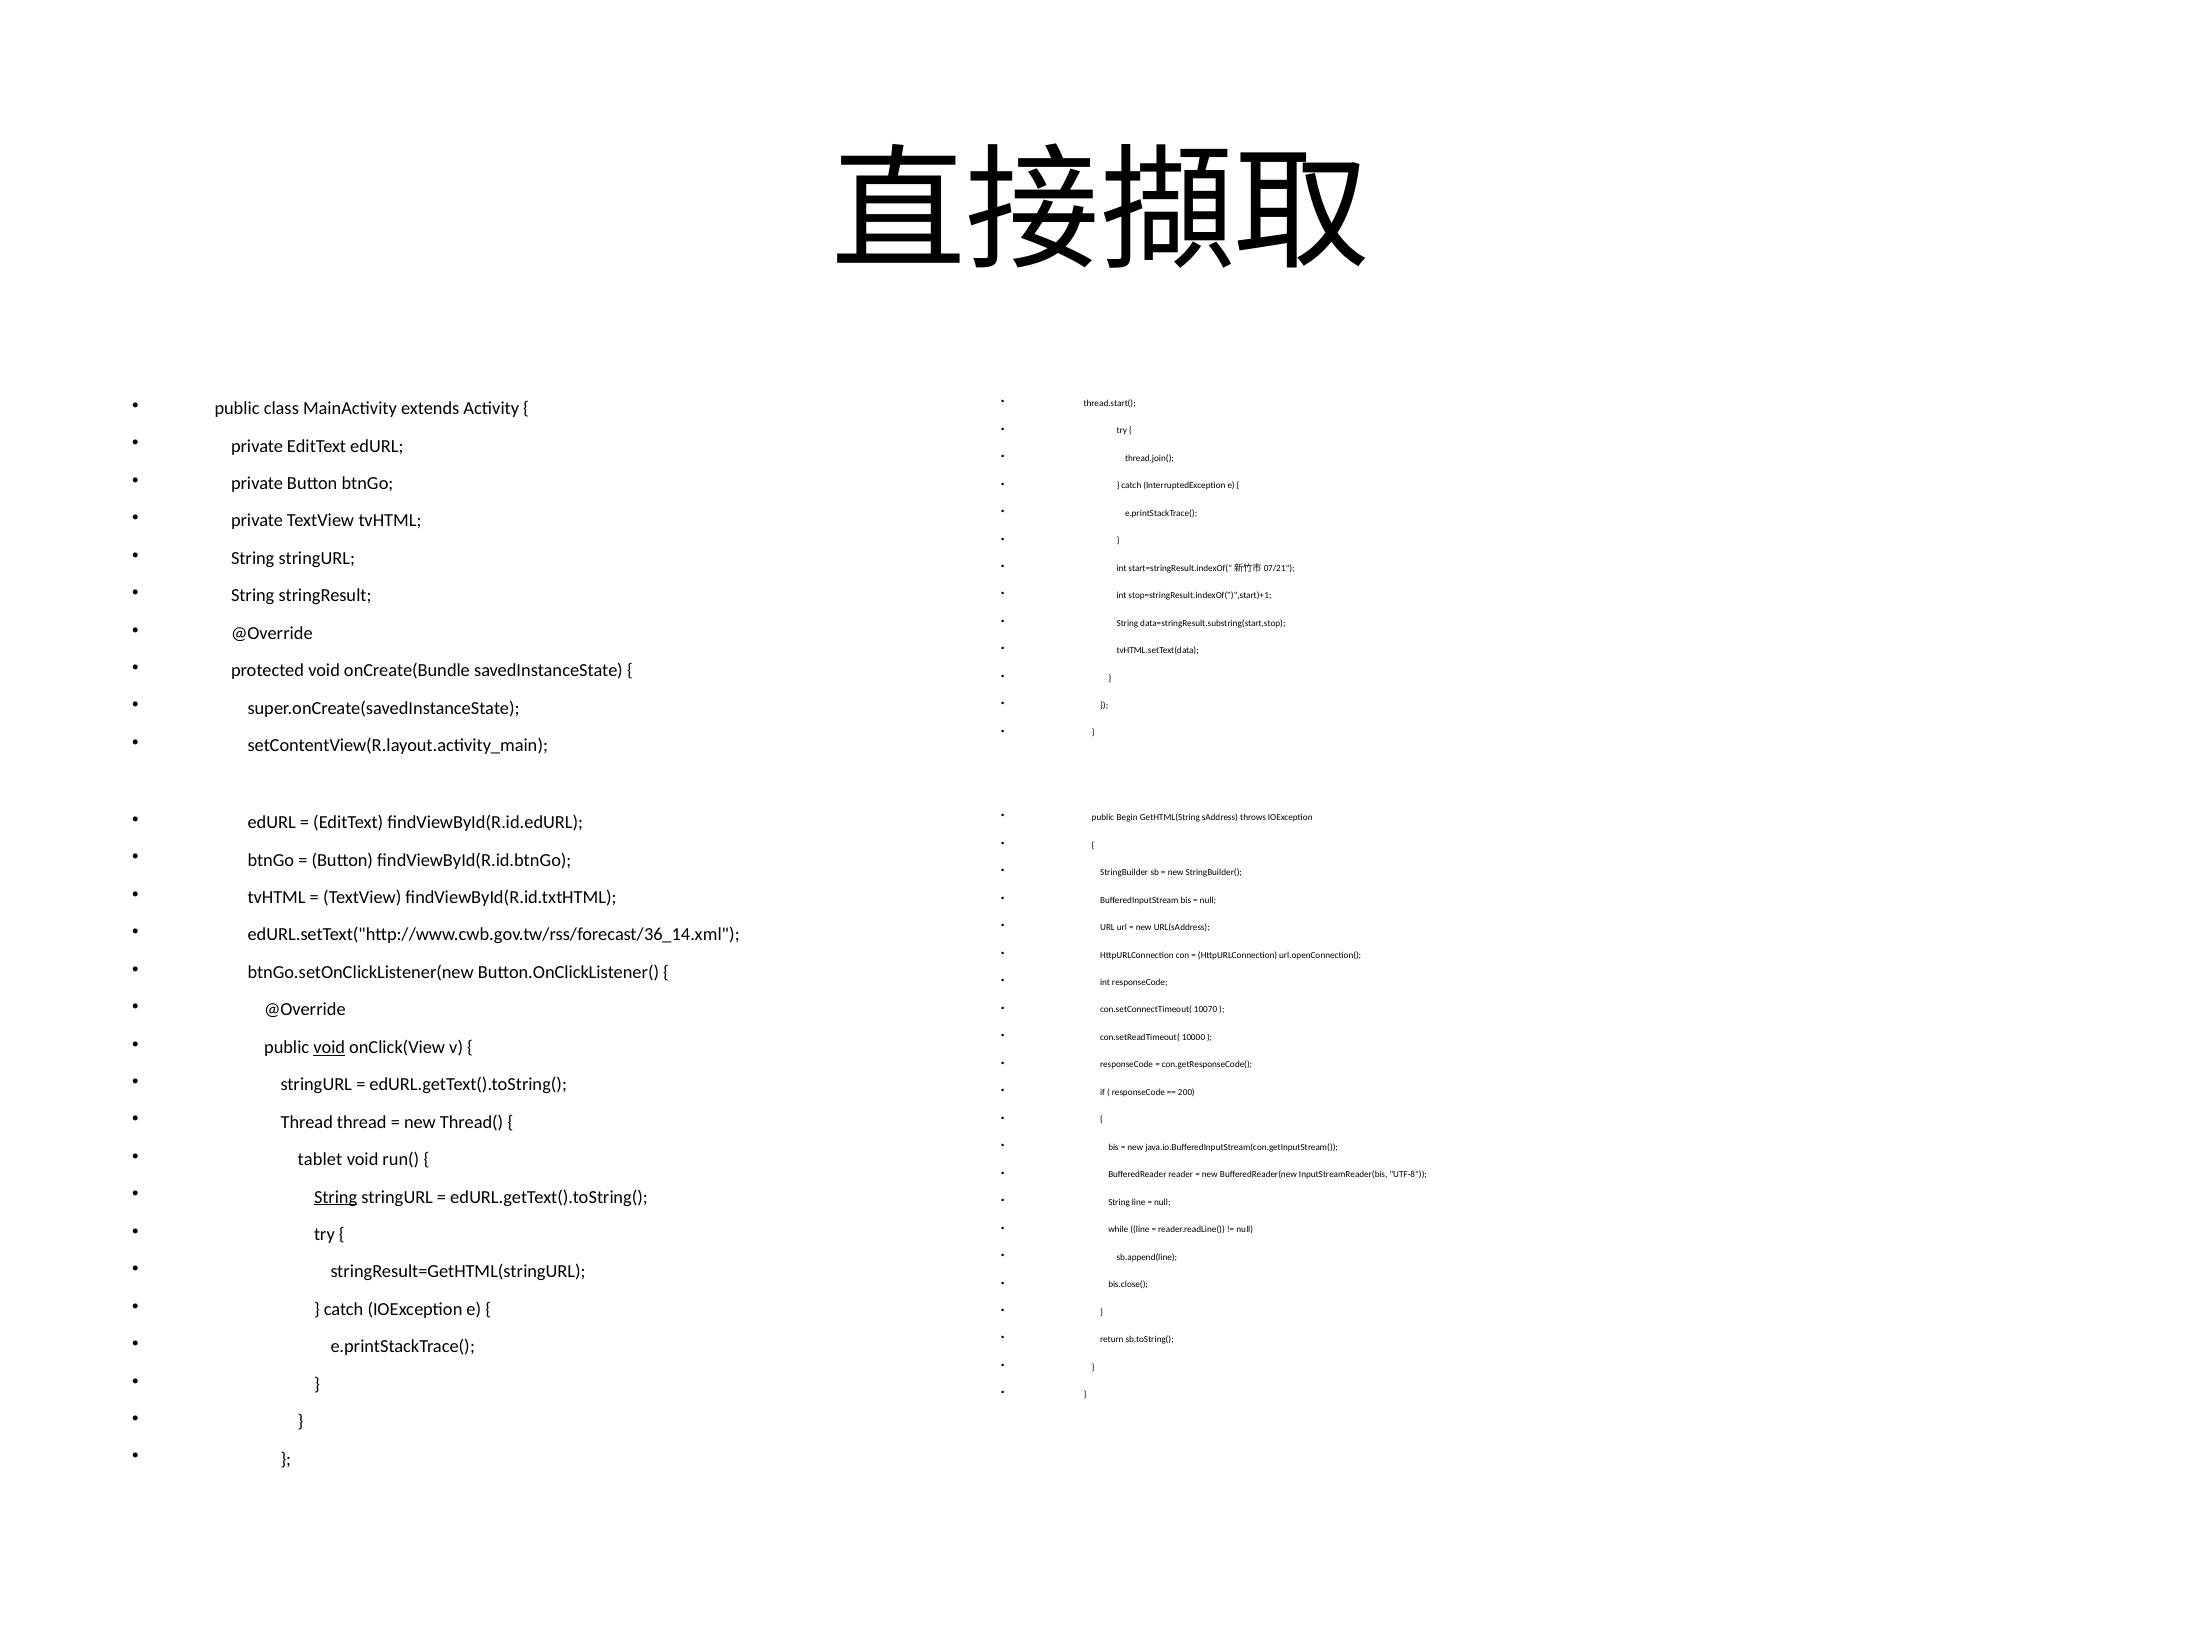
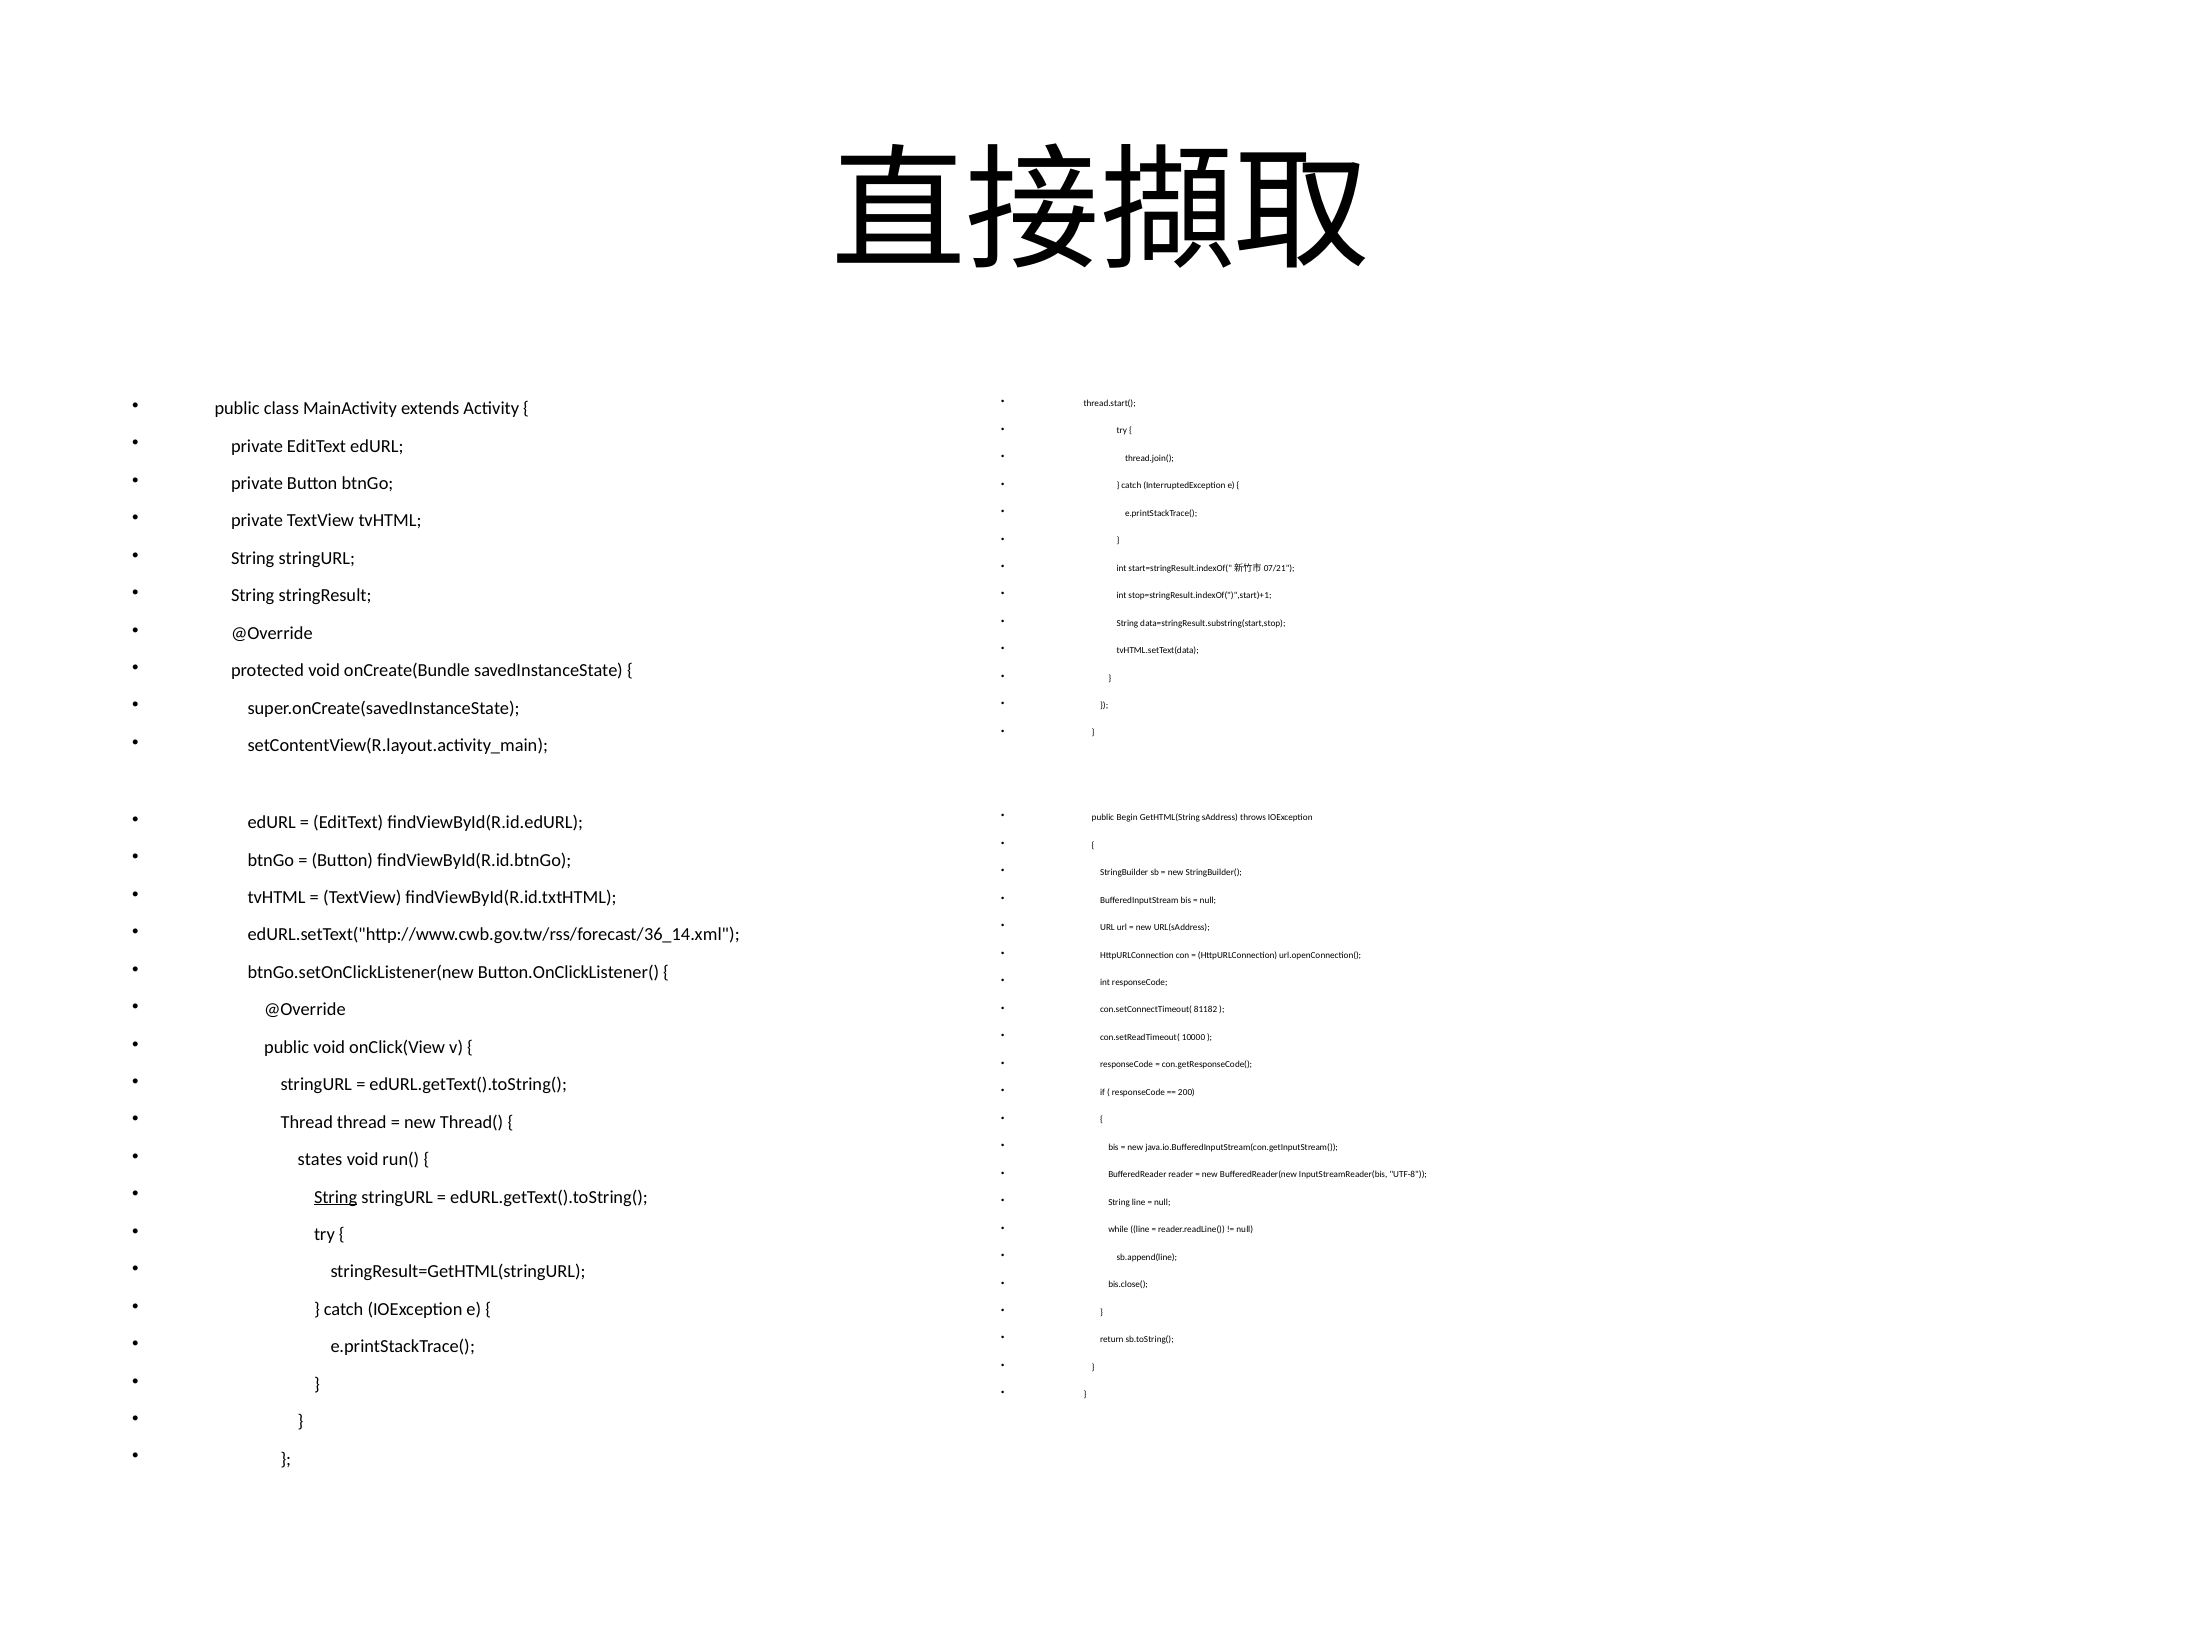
10070: 10070 -> 81182 (1206, 1010)
void underline: present -> none (329, 1047)
tablet: tablet -> states (320, 1159)
